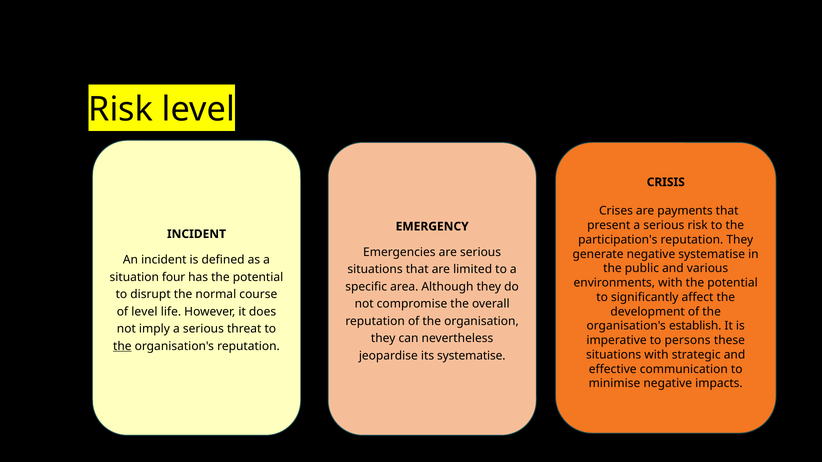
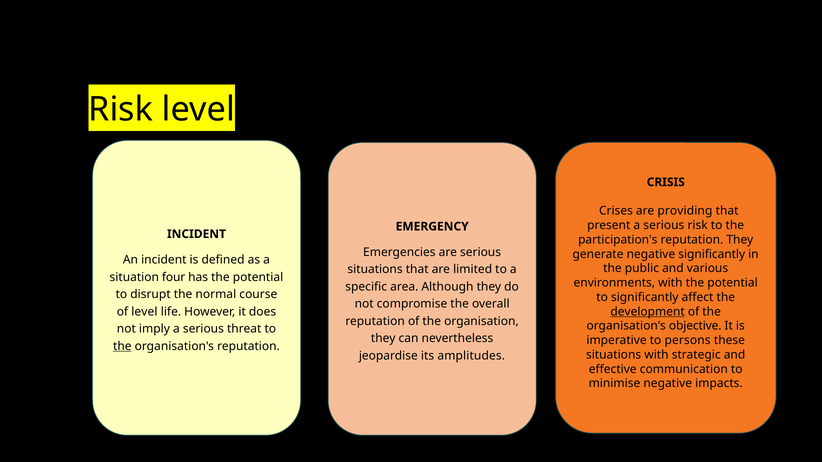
payments: payments -> providing (685, 211)
negative systematise: systematise -> significantly (712, 254)
development underline: none -> present (648, 312)
establish: establish -> objective (695, 326)
its systematise: systematise -> amplitudes (471, 356)
